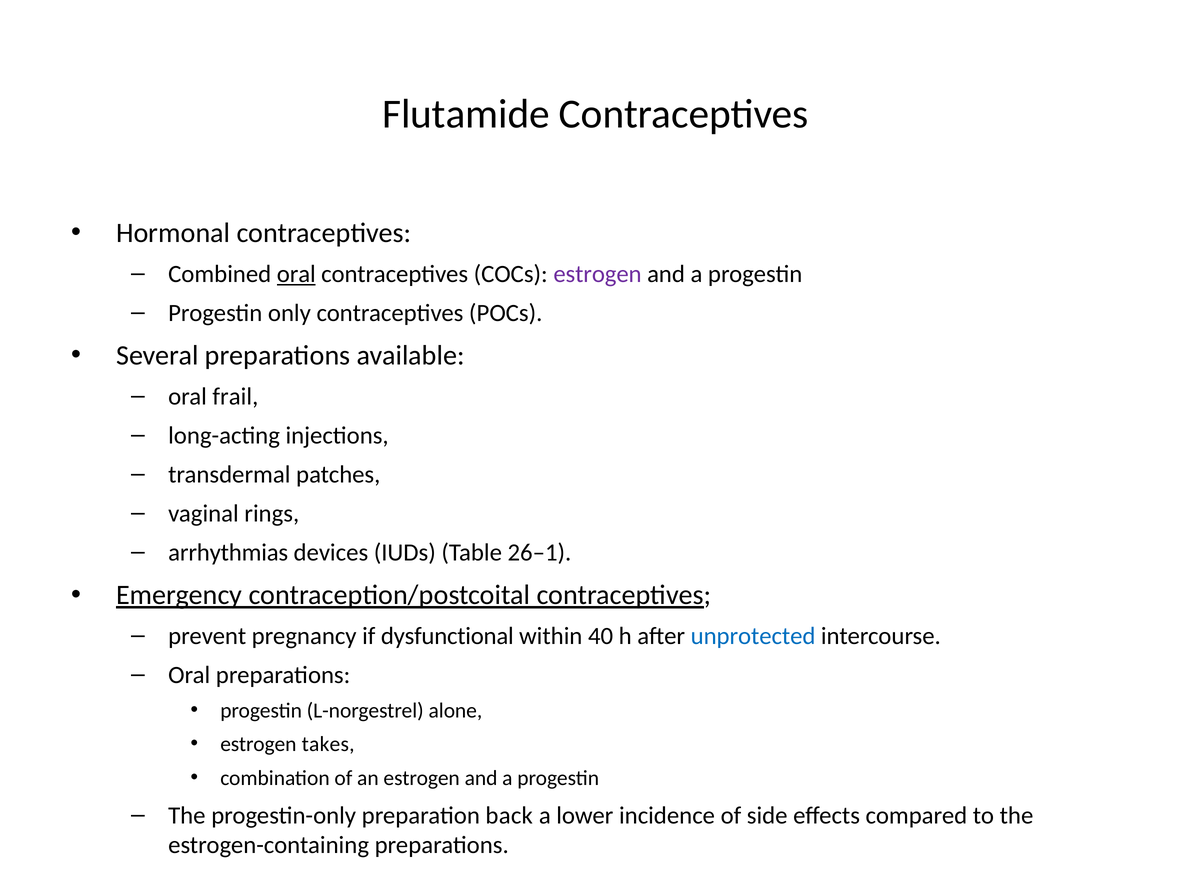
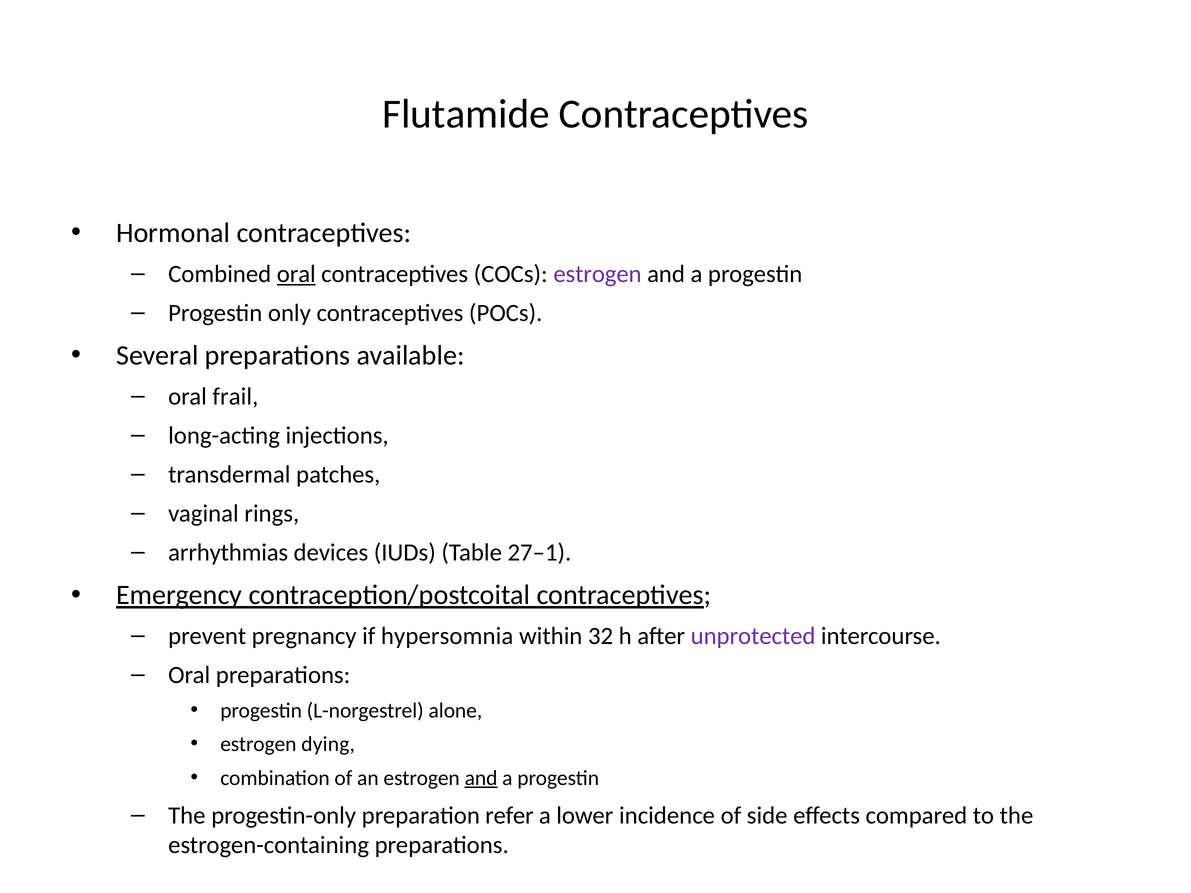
26–1: 26–1 -> 27–1 (539, 553)
dysfunctional: dysfunctional -> hypersomnia (447, 636)
40: 40 -> 32 (601, 636)
unprotected colour: blue -> purple (753, 636)
takes: takes -> dying (328, 744)
and underline: none -> present (481, 778)
back: back -> refer (509, 816)
